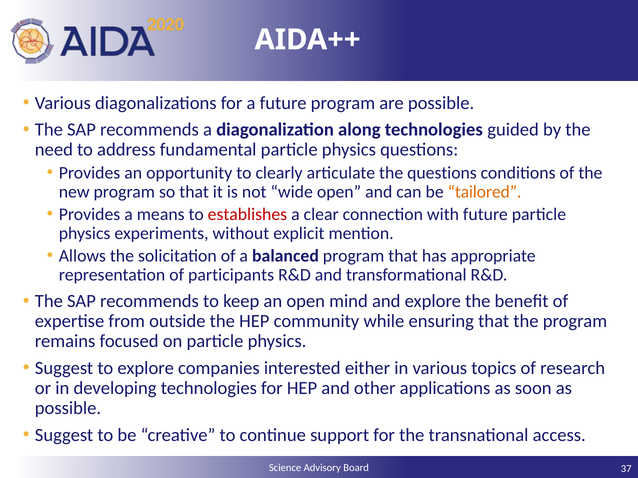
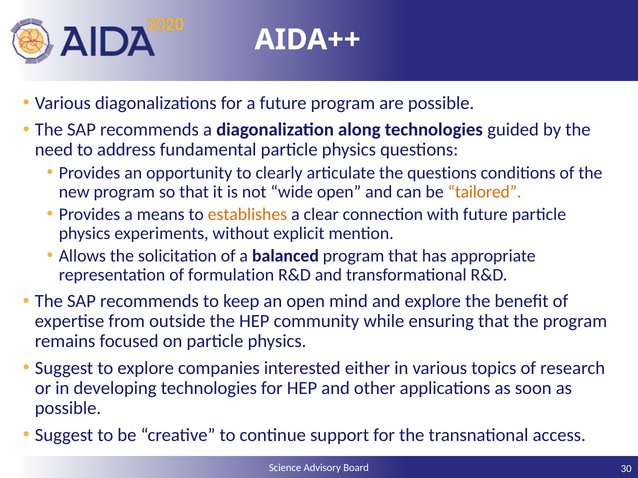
establishes colour: red -> orange (247, 215)
participants: participants -> formulation (231, 275)
37: 37 -> 30 (626, 469)
